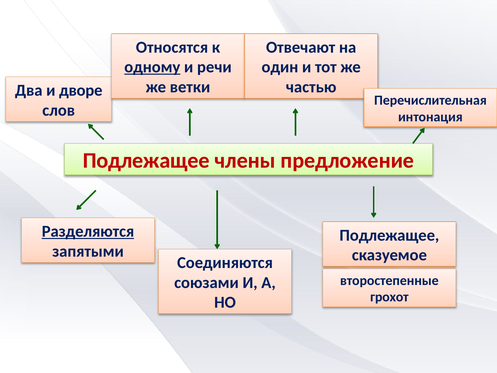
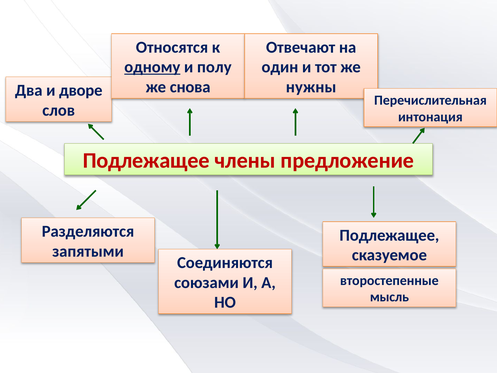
речи: речи -> полу (214, 67)
ветки: ветки -> снова (190, 87)
частью: частью -> нужны (311, 87)
Разделяются underline: present -> none (88, 231)
грохот: грохот -> мысль (389, 297)
